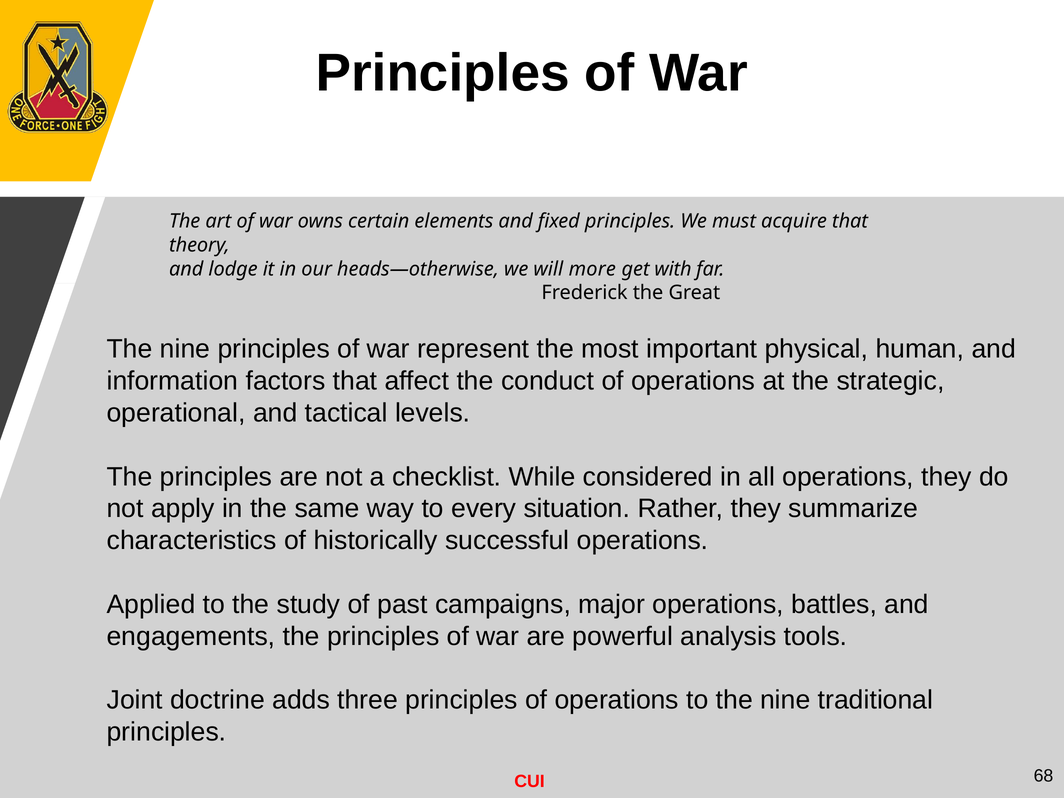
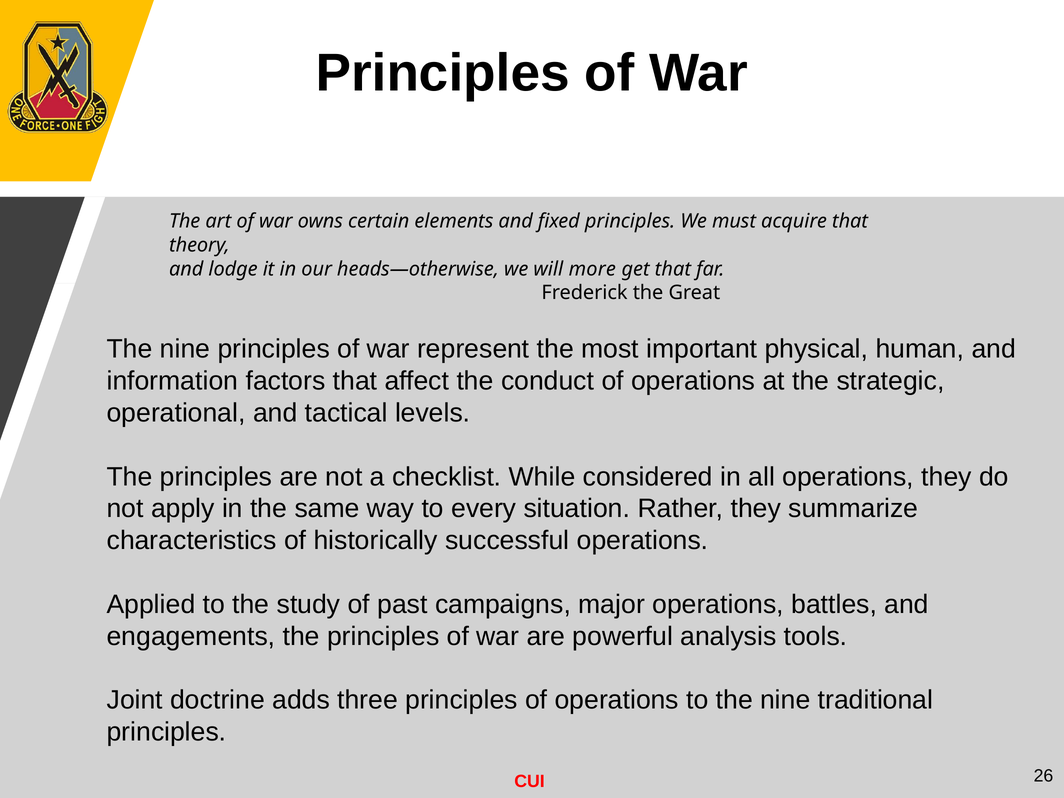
get with: with -> that (673, 269)
68: 68 -> 26 (1043, 776)
